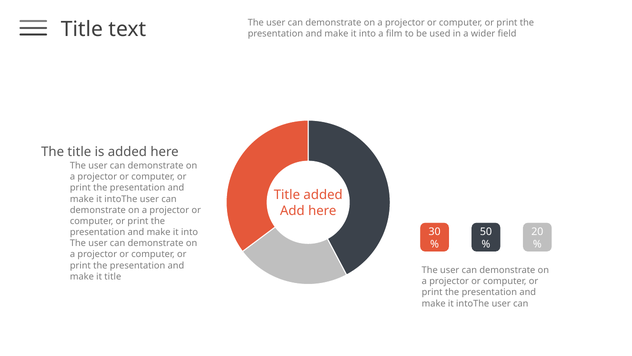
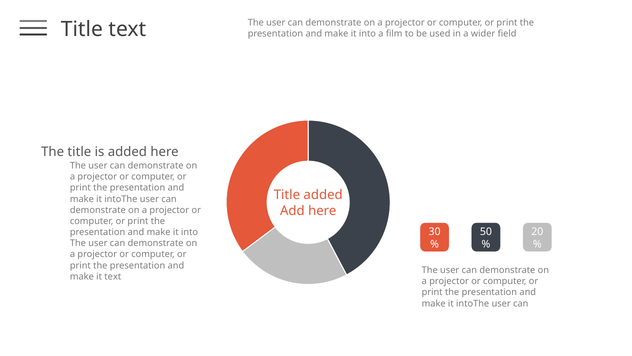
it title: title -> text (113, 276)
